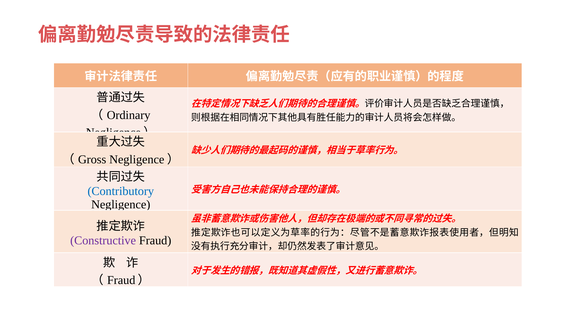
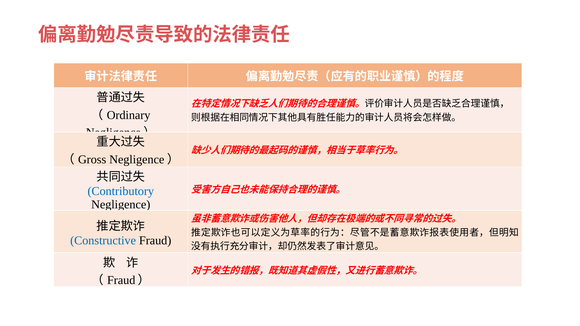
Constructive colour: purple -> blue (103, 241)
